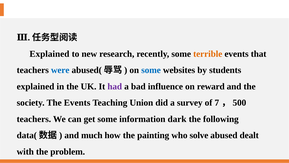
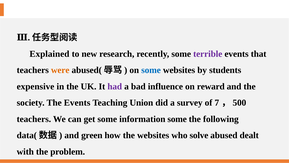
terrible colour: orange -> purple (208, 54)
were colour: blue -> orange (60, 70)
explained: explained -> expensive (36, 86)
information dark: dark -> some (177, 119)
much: much -> green (92, 135)
the painting: painting -> websites (153, 135)
